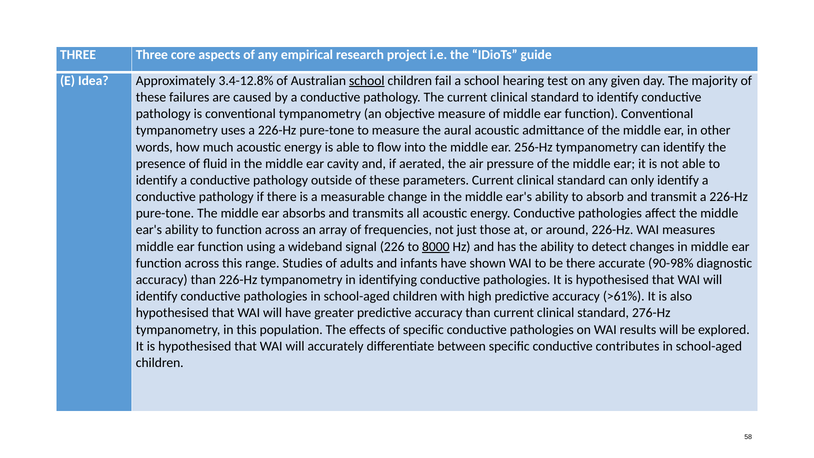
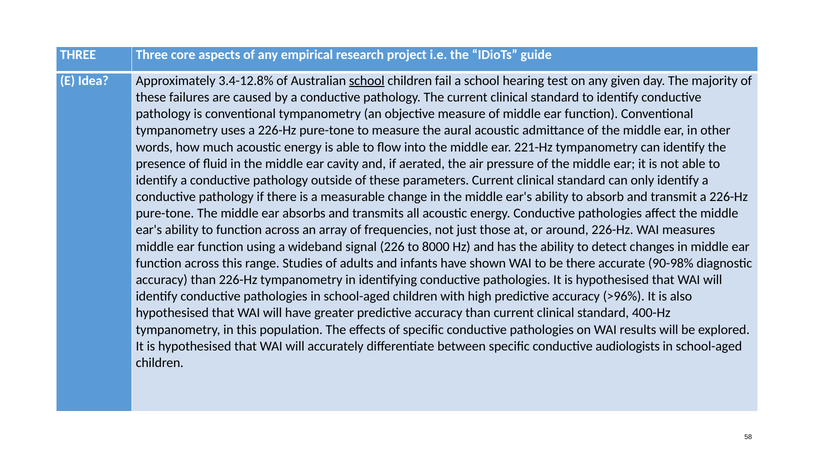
256-Hz: 256-Hz -> 221-Hz (533, 147)
8000 underline: present -> none (436, 247)
>61%: >61% -> >96% (624, 296)
276-Hz: 276-Hz -> 400-Hz (651, 313)
contributes: contributes -> audiologists (628, 346)
